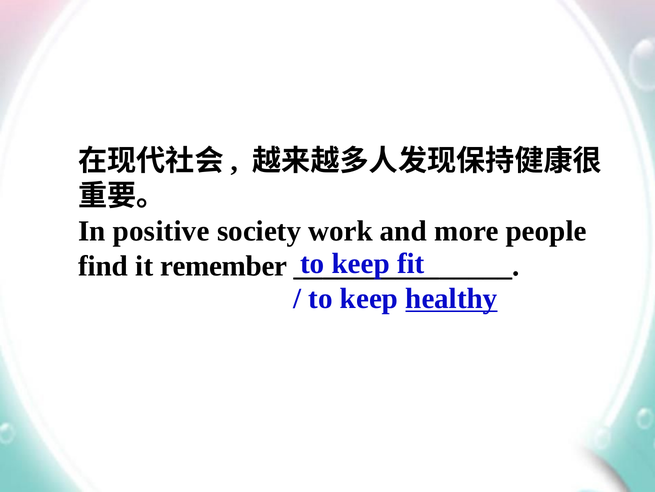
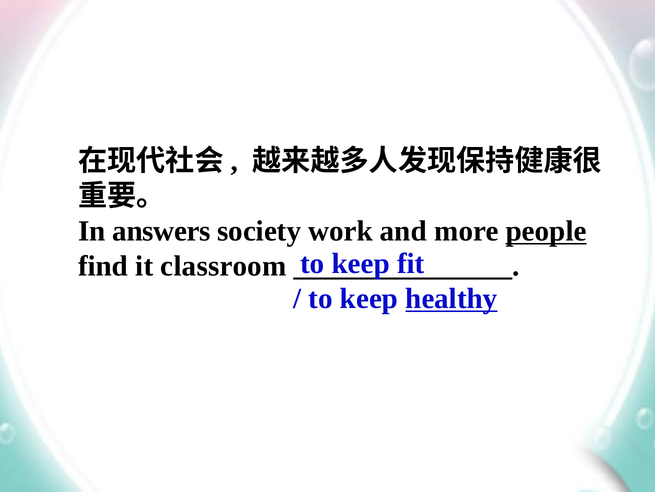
positive: positive -> answers (161, 231)
people underline: none -> present (546, 231)
remember: remember -> classroom (223, 266)
